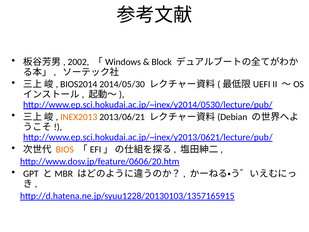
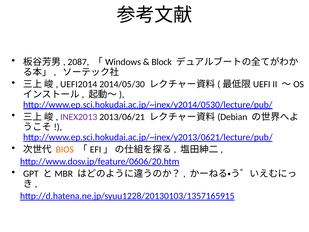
2002: 2002 -> 2087 (78, 62)
BIOS2014: BIOS2014 -> UEFI2014 (79, 84)
INEX2013 colour: orange -> purple (79, 117)
